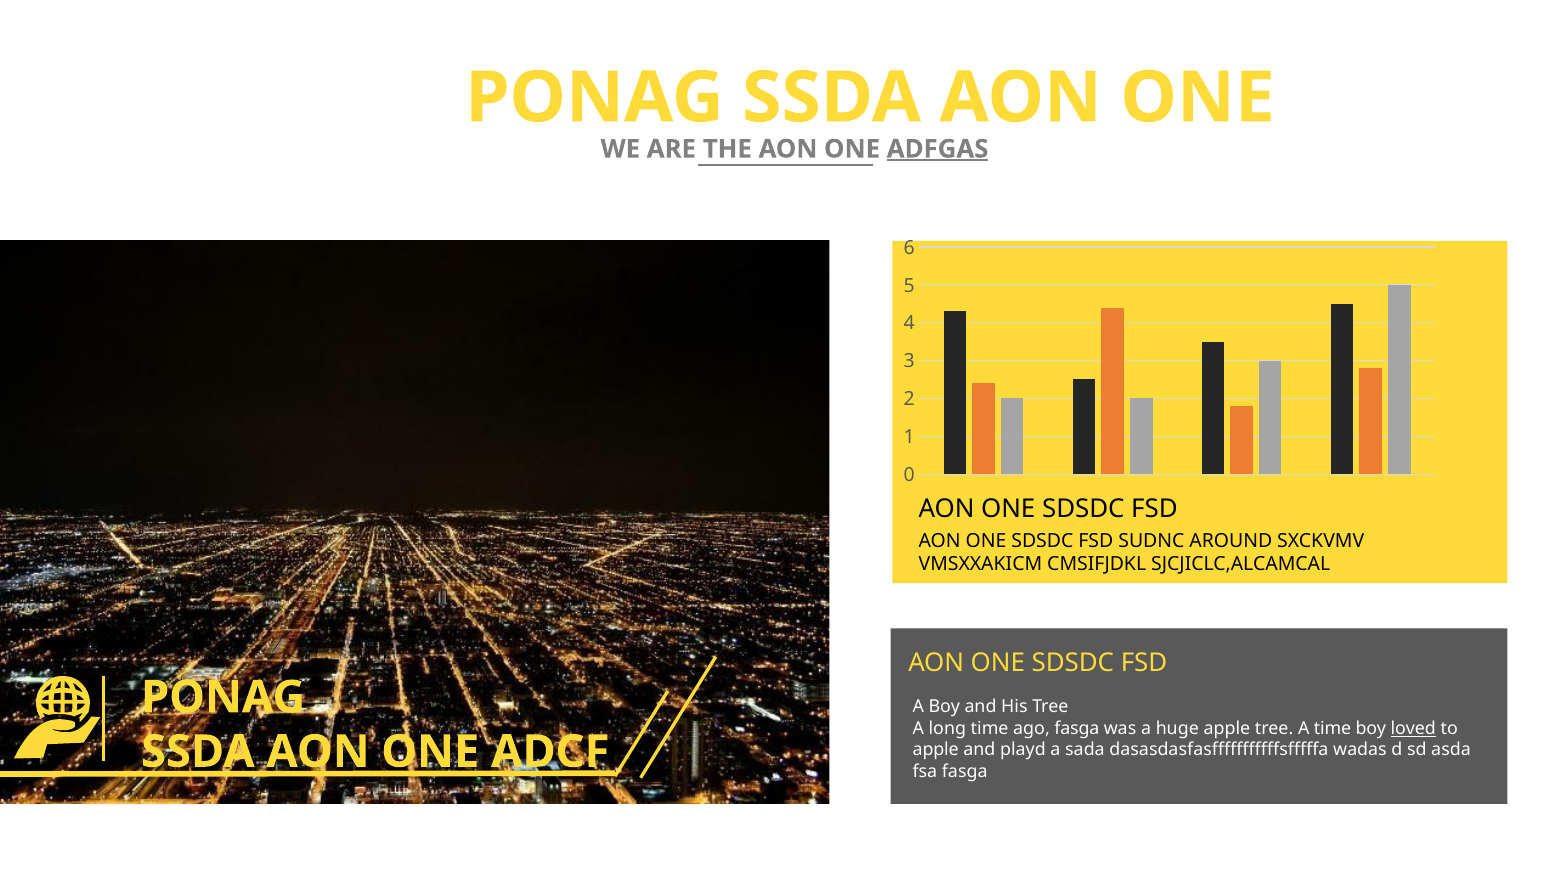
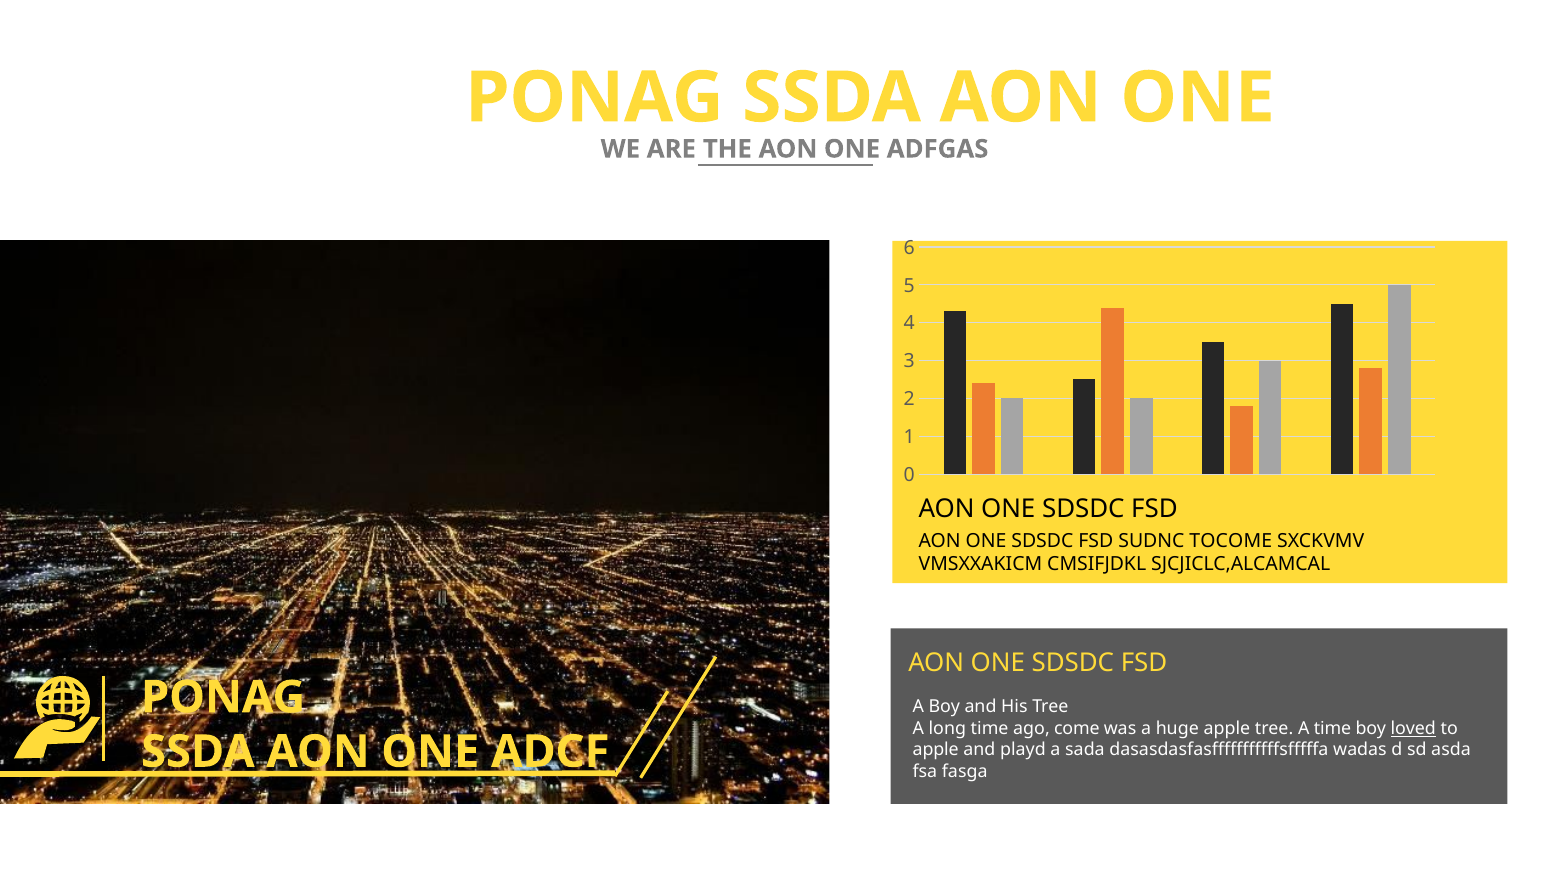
ADFGAS underline: present -> none (938, 149)
AROUND: AROUND -> TOCOME (1231, 541)
ago fasga: fasga -> come (1077, 729)
